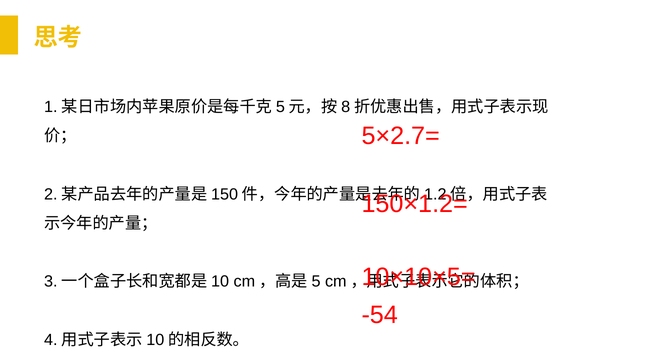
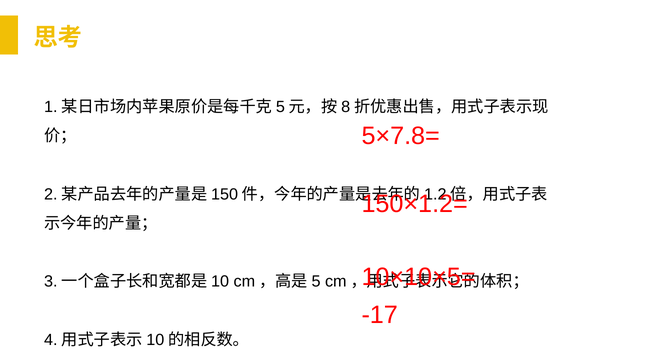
5×2.7=: 5×2.7= -> 5×7.8= (401, 136)
-54: -54 -> -17 (380, 316)
